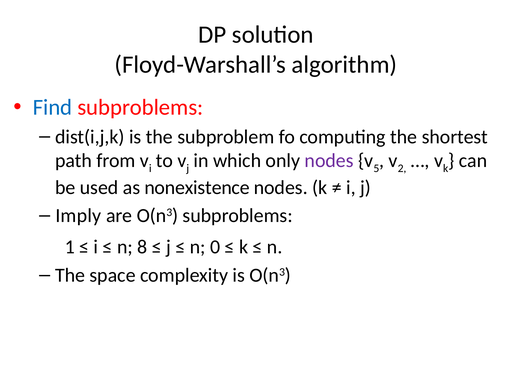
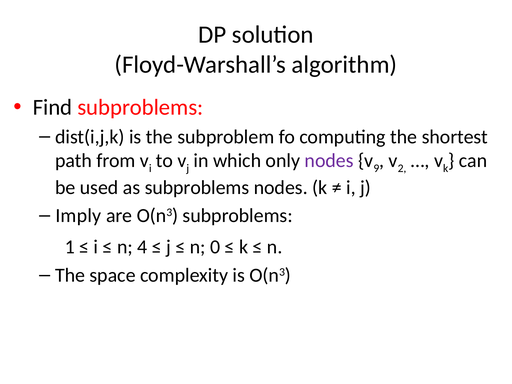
Find colour: blue -> black (52, 107)
5: 5 -> 9 (376, 168)
as nonexistence: nonexistence -> subproblems (197, 188)
8: 8 -> 4 (142, 247)
